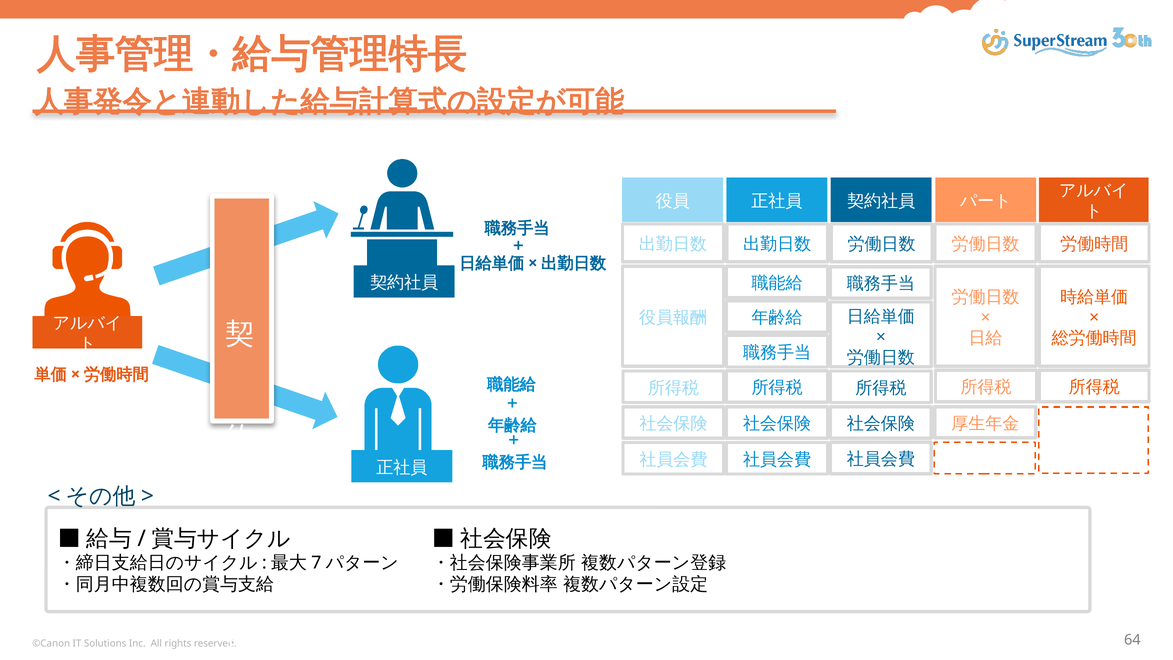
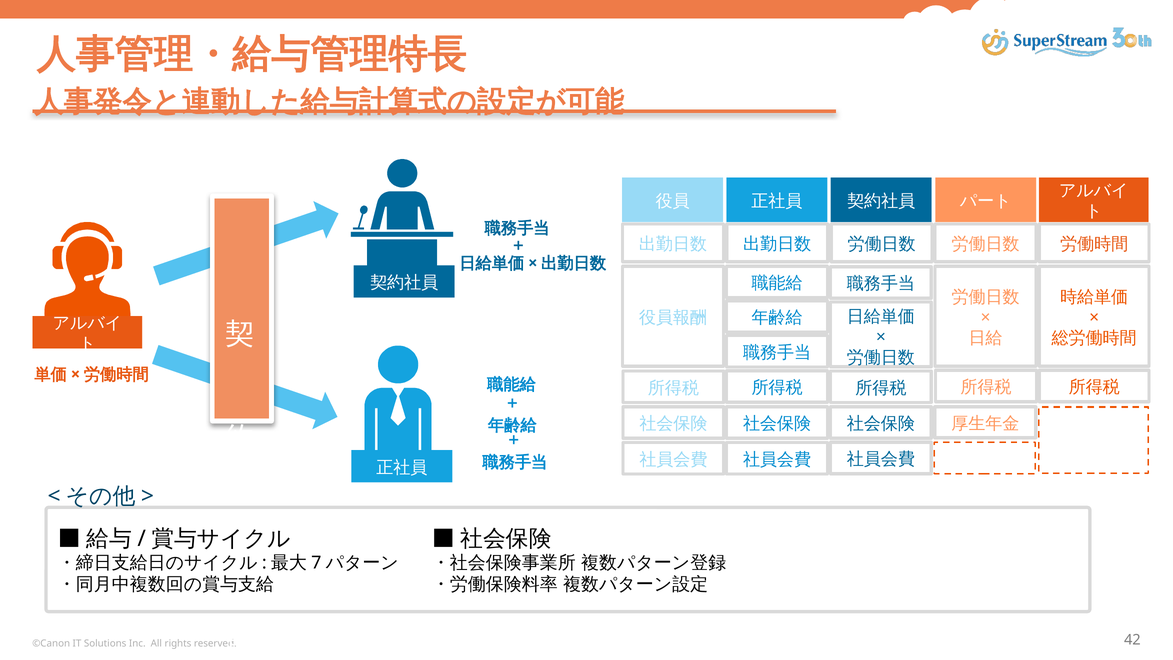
64: 64 -> 42 (1132, 640)
